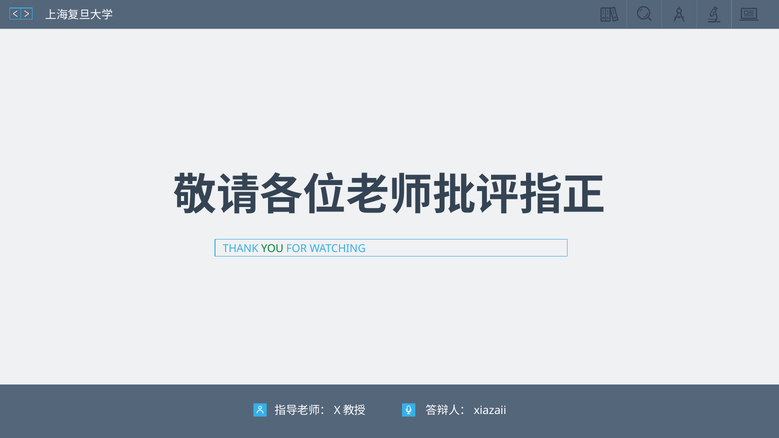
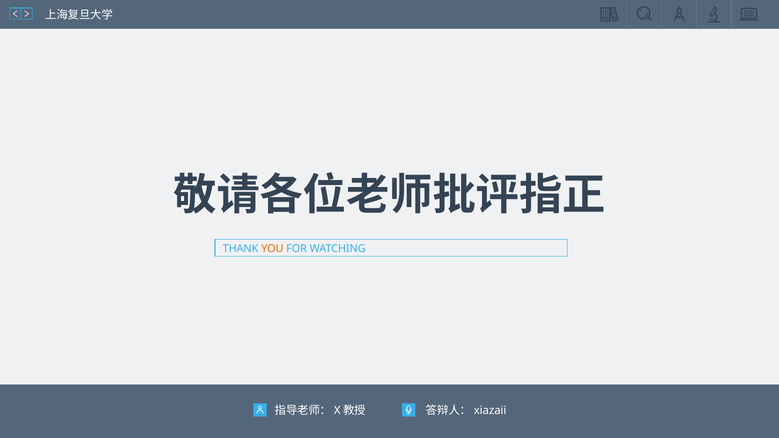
YOU colour: green -> orange (272, 248)
